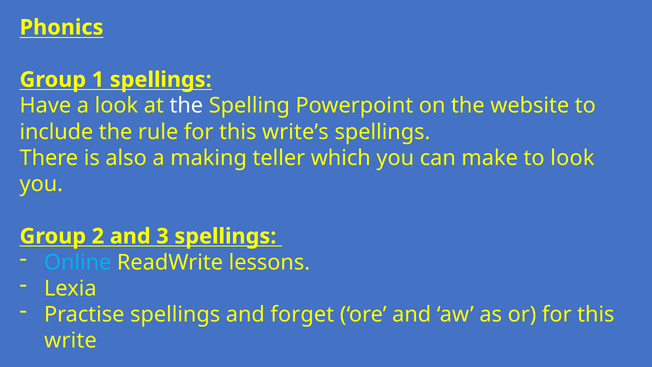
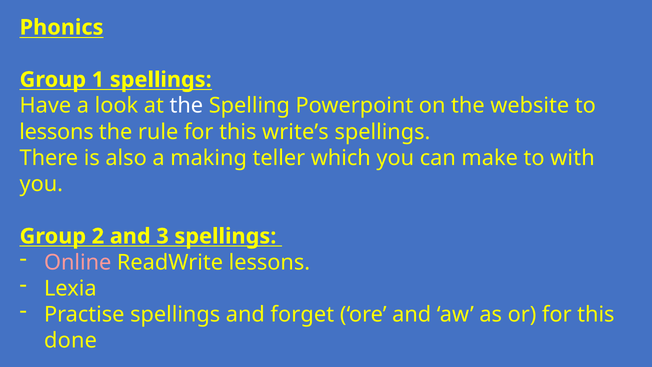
include: include -> lessons (56, 132)
to look: look -> with (572, 158)
Online colour: light blue -> pink (78, 262)
write: write -> done (71, 340)
